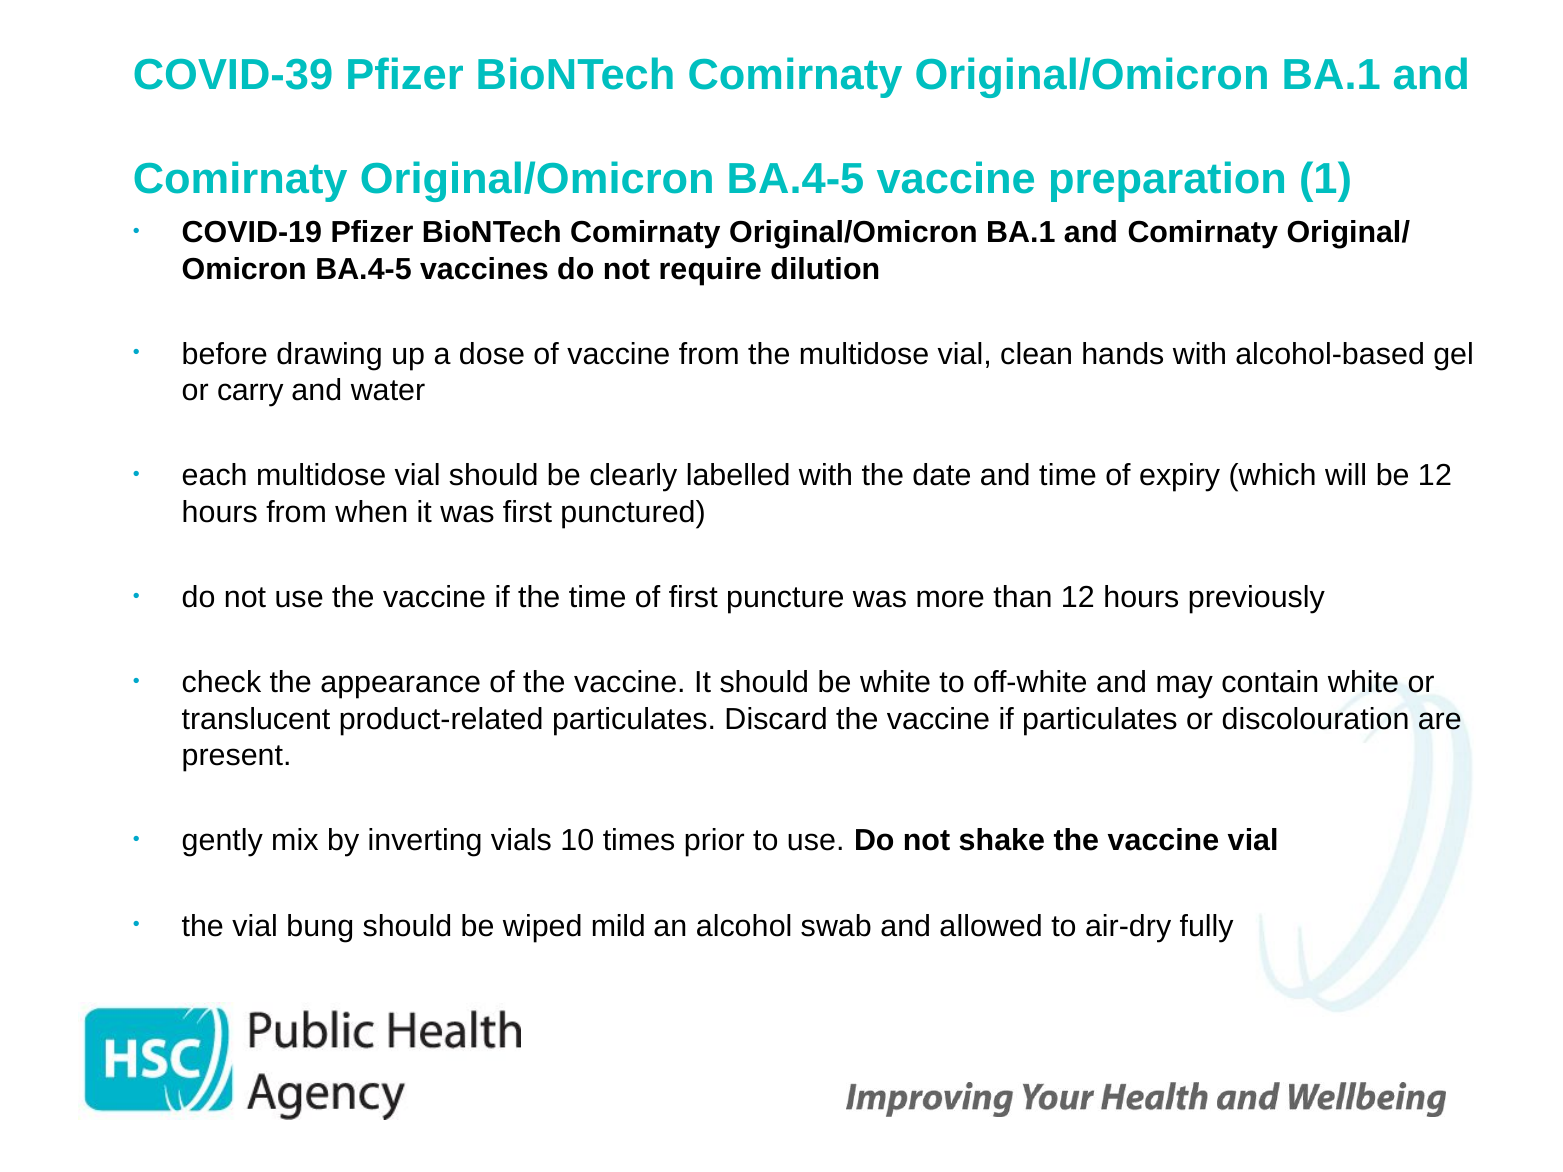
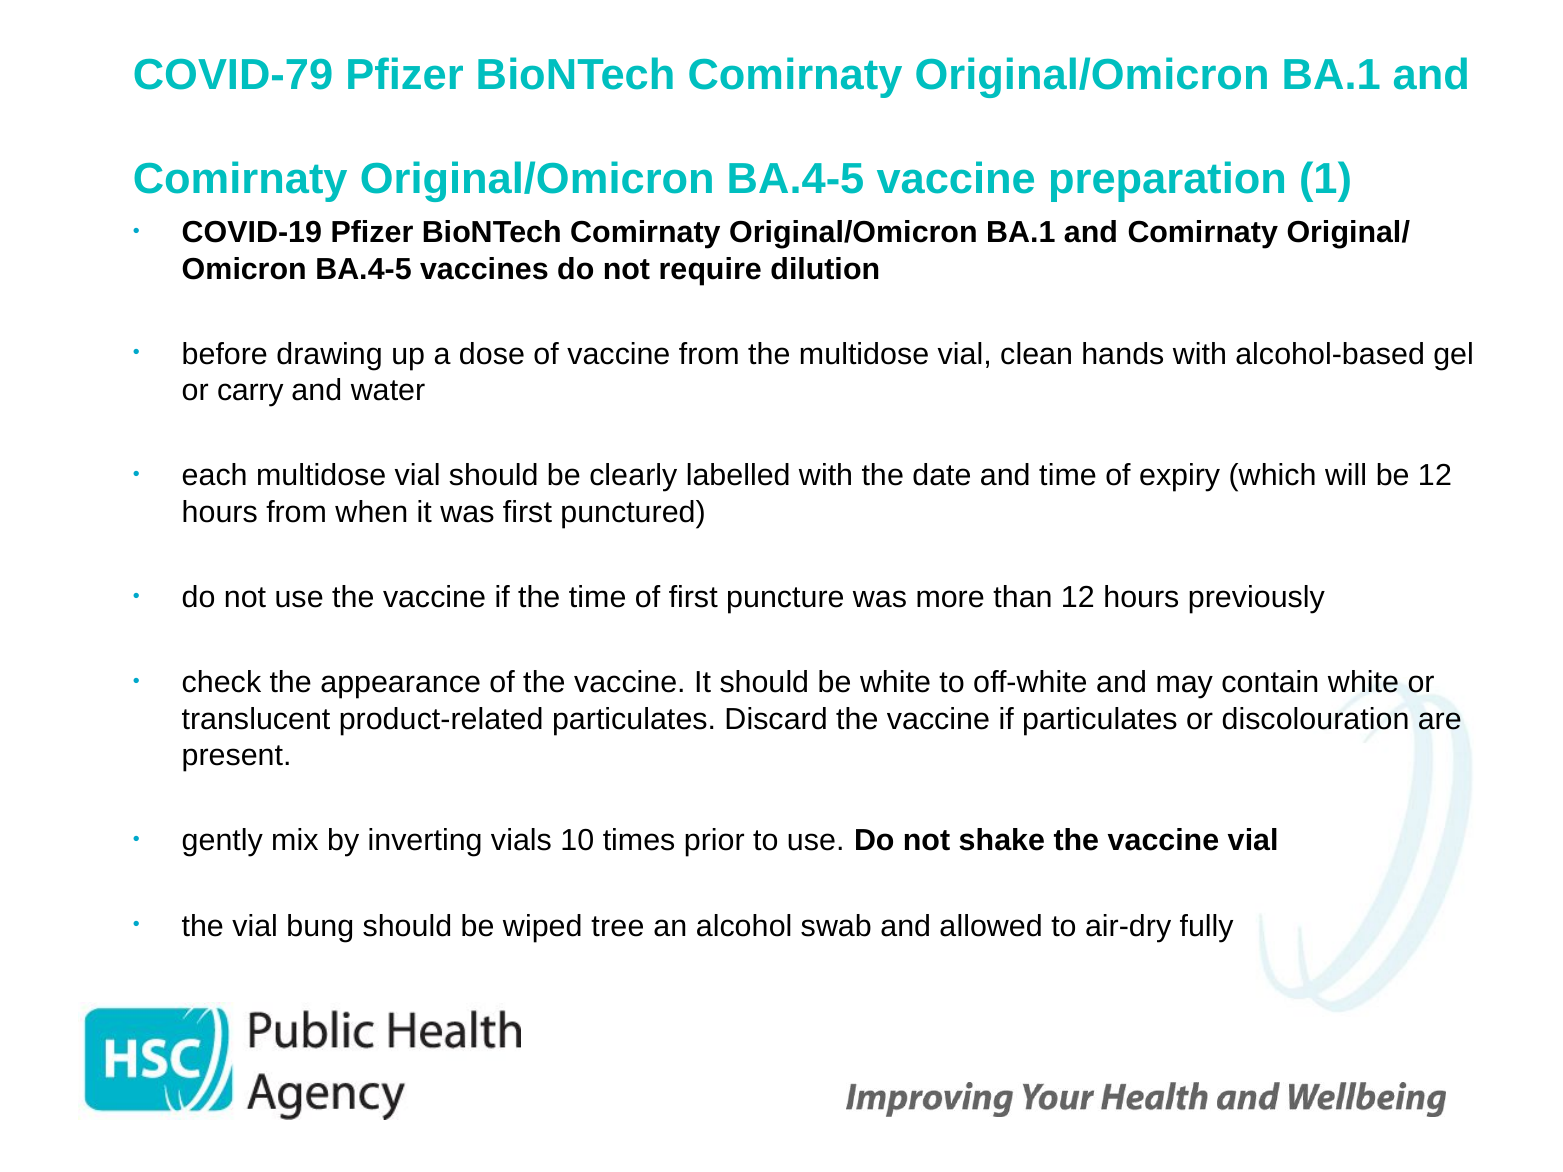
COVID-39: COVID-39 -> COVID-79 (233, 75)
mild: mild -> tree (618, 926)
